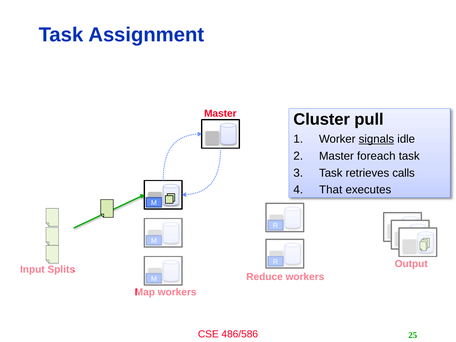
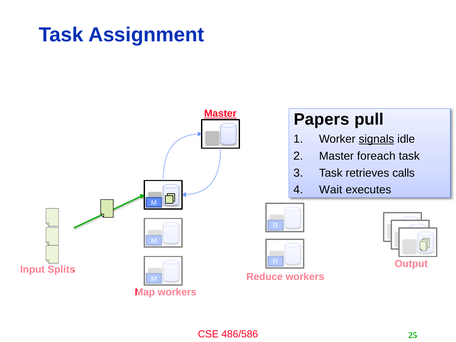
Master underline: none -> present (220, 114)
Cluster: Cluster -> Papers (322, 120)
That: That -> Wait (331, 190)
